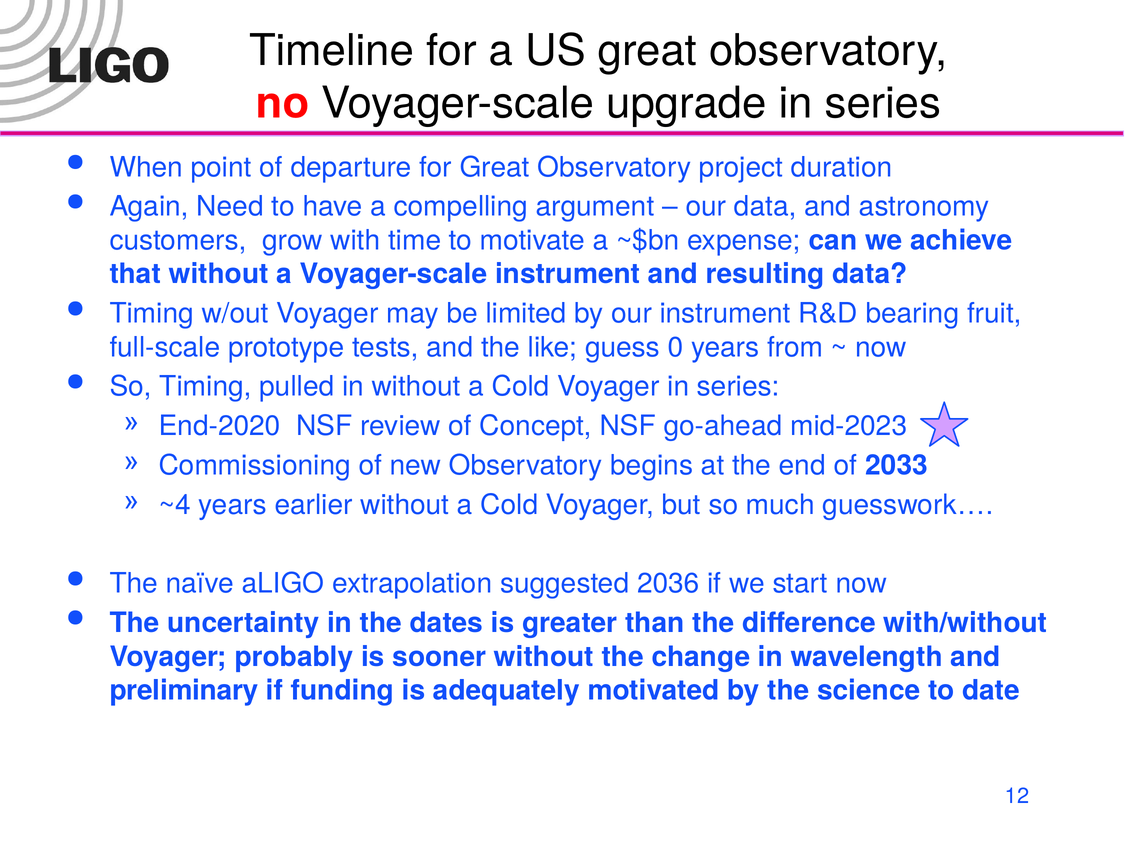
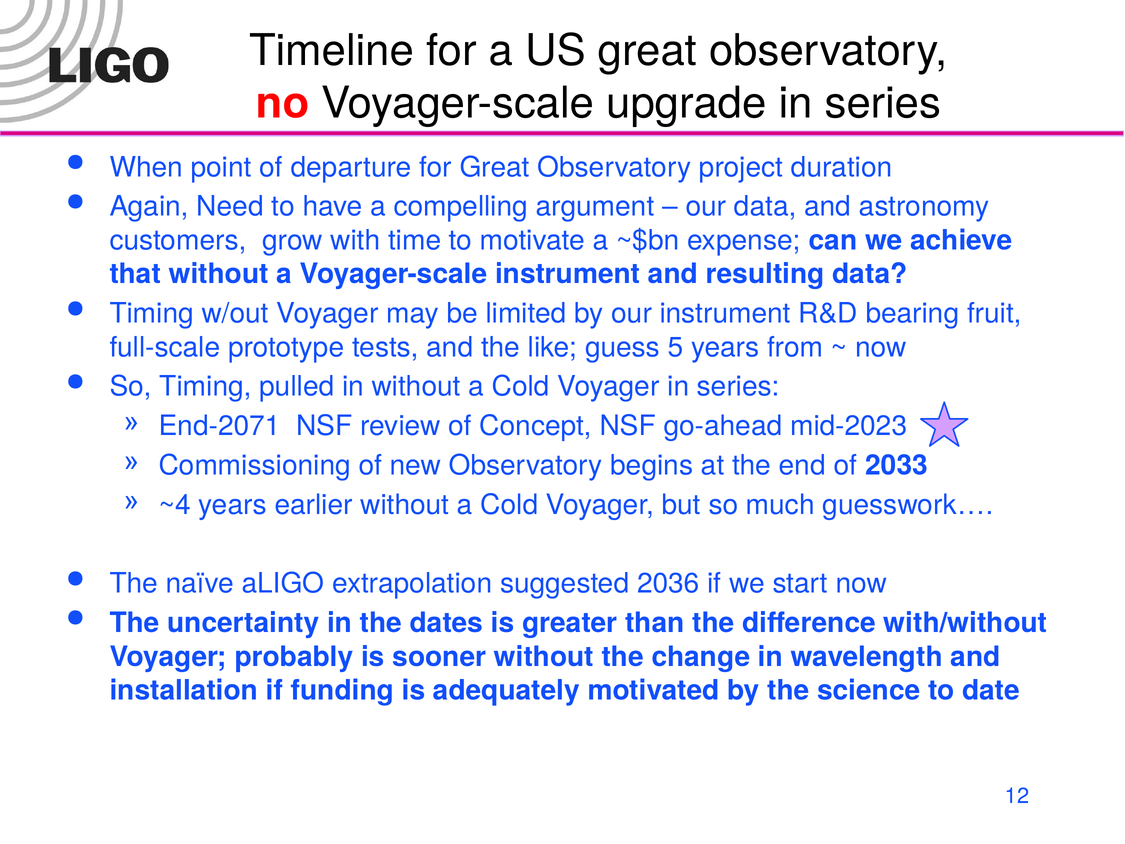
0: 0 -> 5 (676, 347)
End-2020: End-2020 -> End-2071 (220, 426)
preliminary: preliminary -> installation (184, 690)
